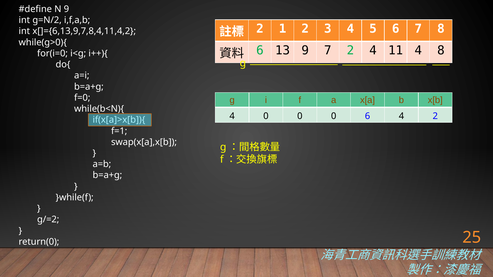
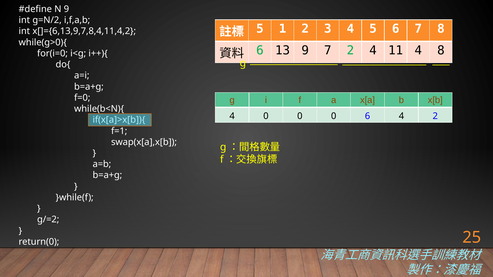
2: 2 -> 5 (260, 29)
